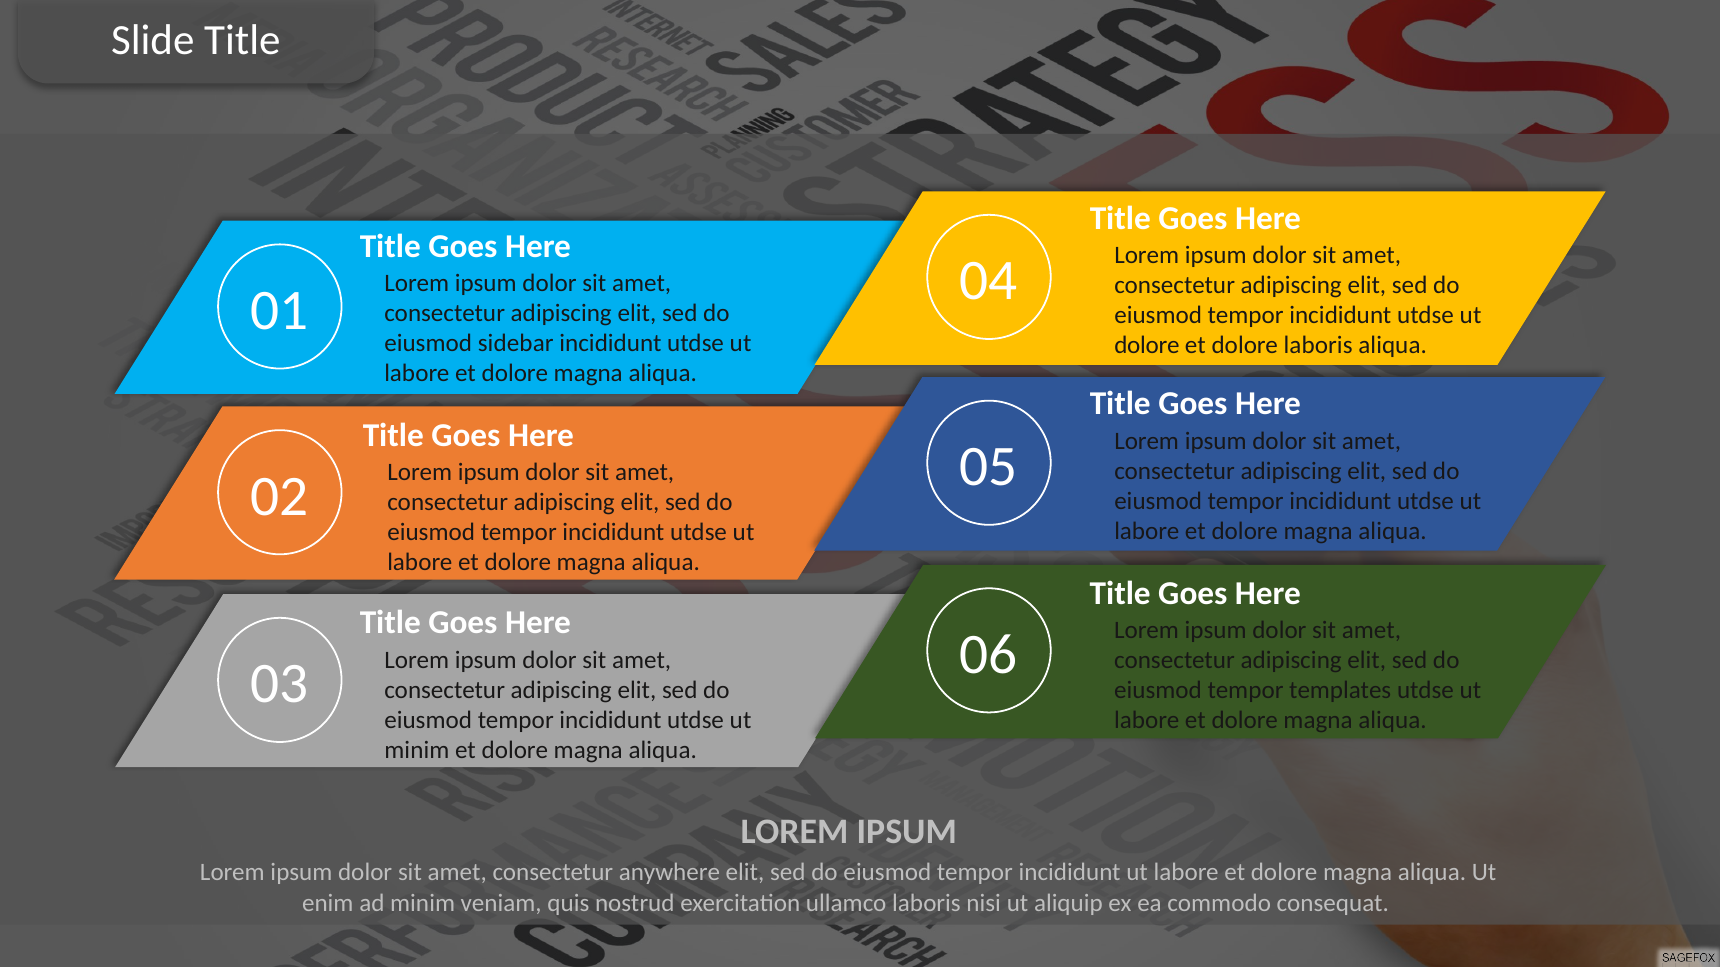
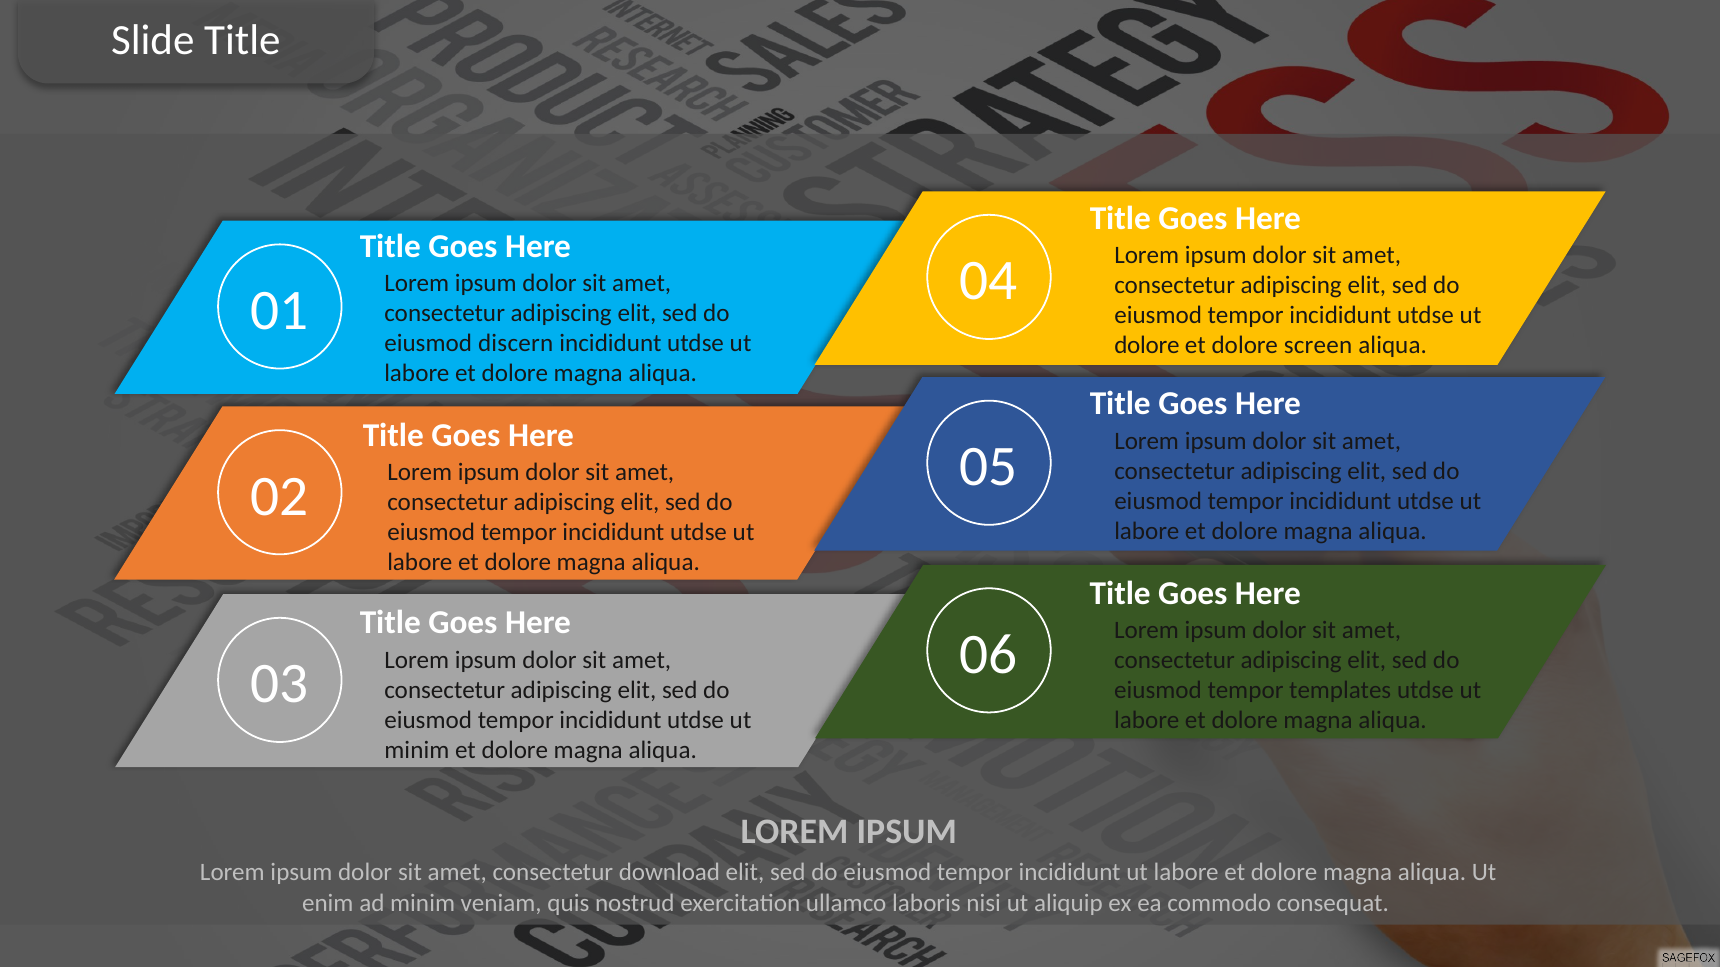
sidebar: sidebar -> discern (516, 344)
dolore laboris: laboris -> screen (1318, 346)
anywhere: anywhere -> download (669, 873)
